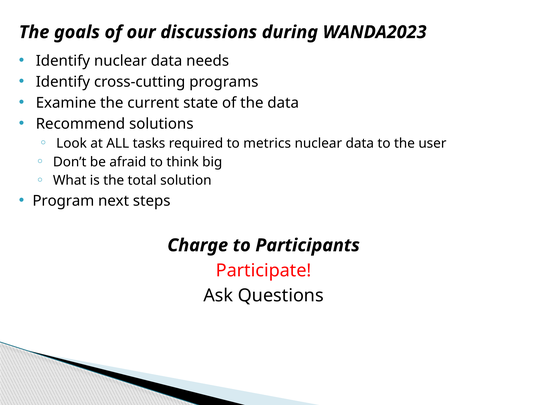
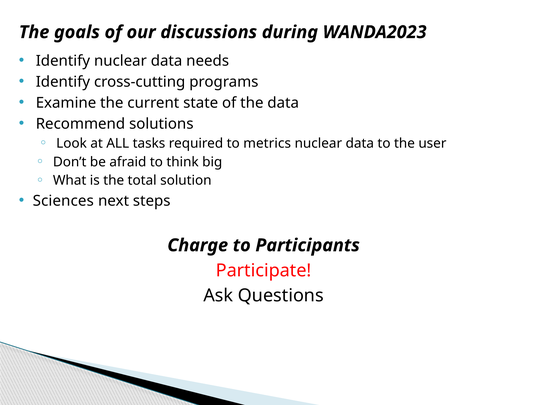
Program: Program -> Sciences (63, 201)
